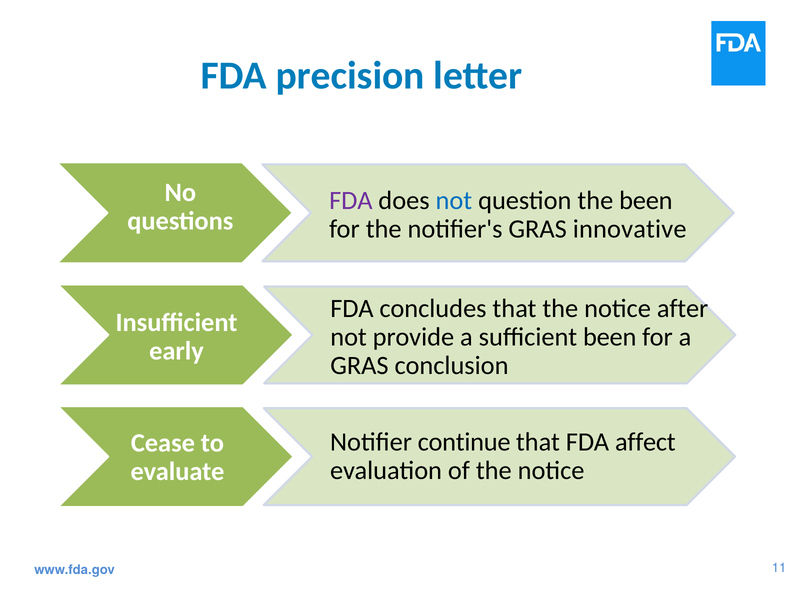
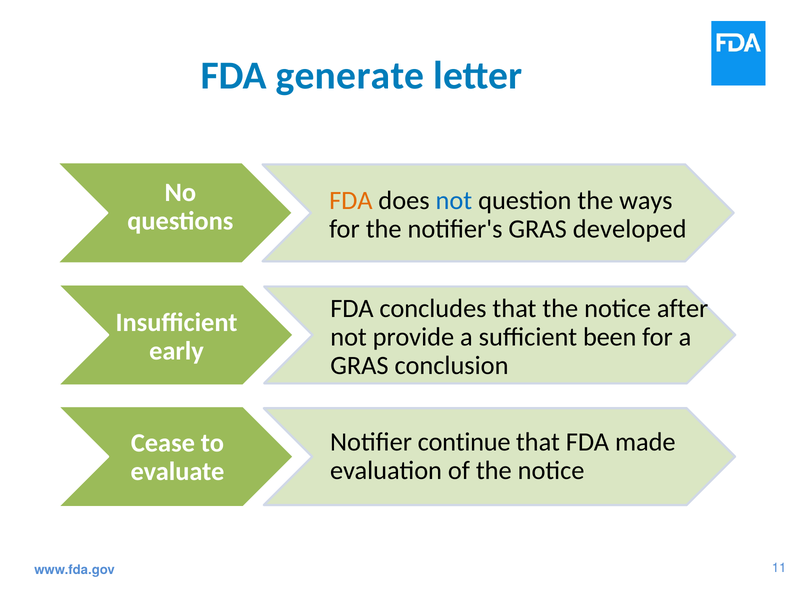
precision: precision -> generate (350, 76)
FDA colour: purple -> orange (351, 201)
the been: been -> ways (646, 201)
innovative: innovative -> developed (630, 229)
affect: affect -> made (645, 442)
